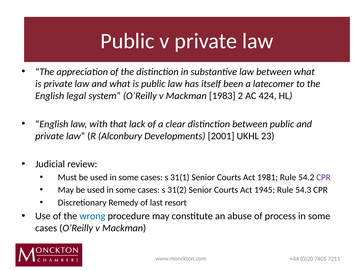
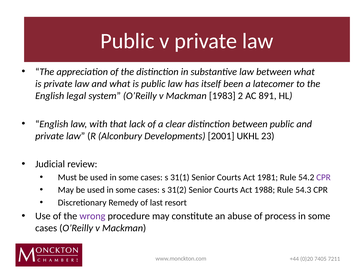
424: 424 -> 891 (268, 96)
1945: 1945 -> 1988 (265, 190)
wrong colour: blue -> purple (92, 217)
